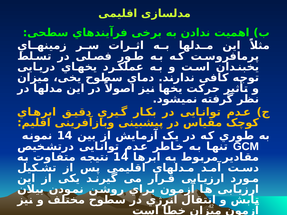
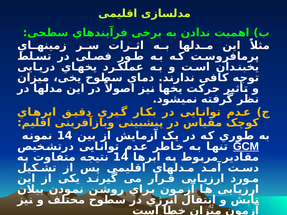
GCM underline: none -> present (246, 147)
